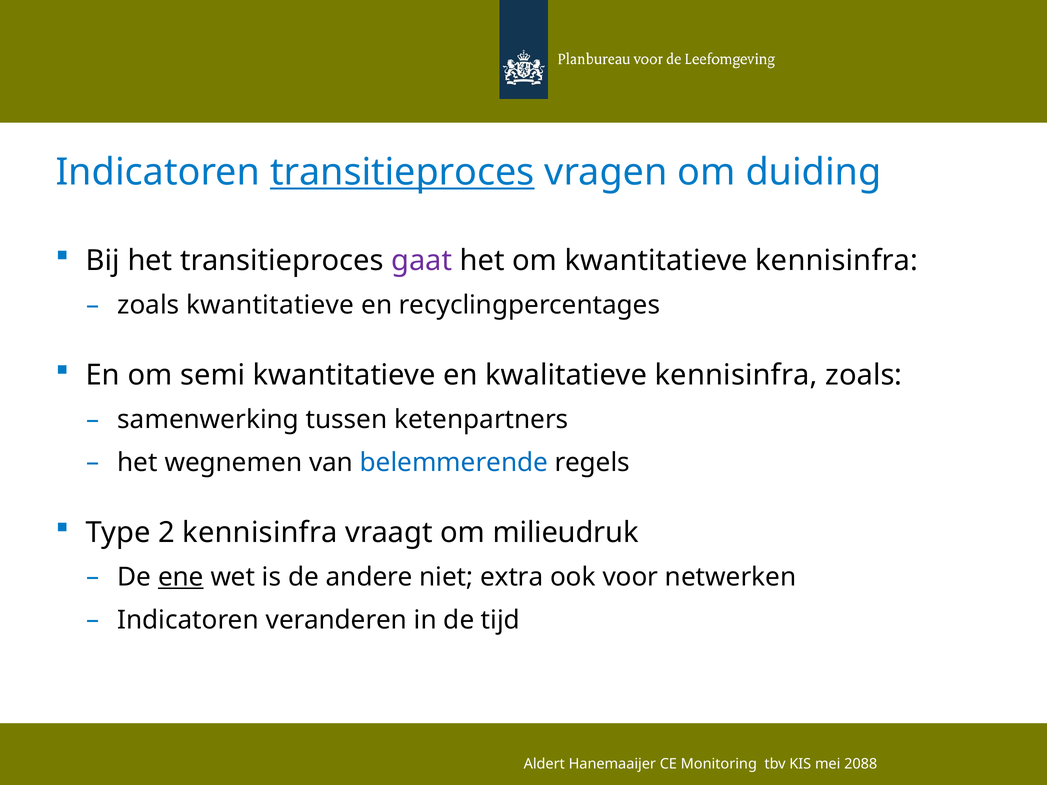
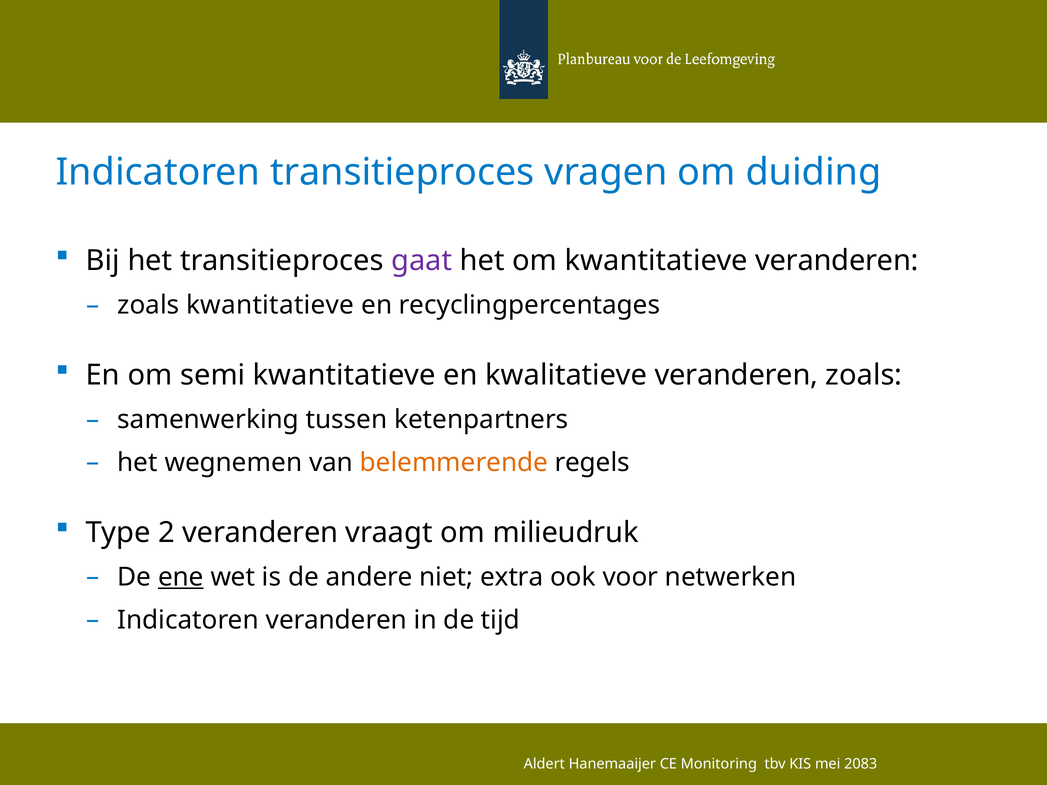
transitieproces underline: present -> none (402, 172)
kwantitatieve kennisinfra: kennisinfra -> veranderen (837, 261)
kwalitatieve kennisinfra: kennisinfra -> veranderen (736, 375)
belemmerende colour: blue -> orange (454, 463)
2 kennisinfra: kennisinfra -> veranderen (260, 533)
2088: 2088 -> 2083 (861, 764)
